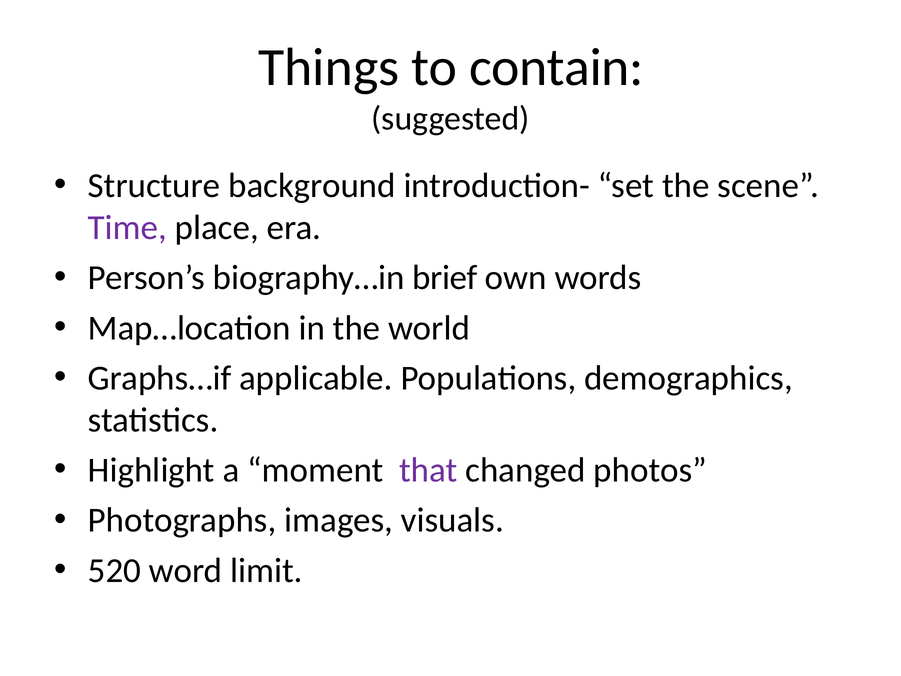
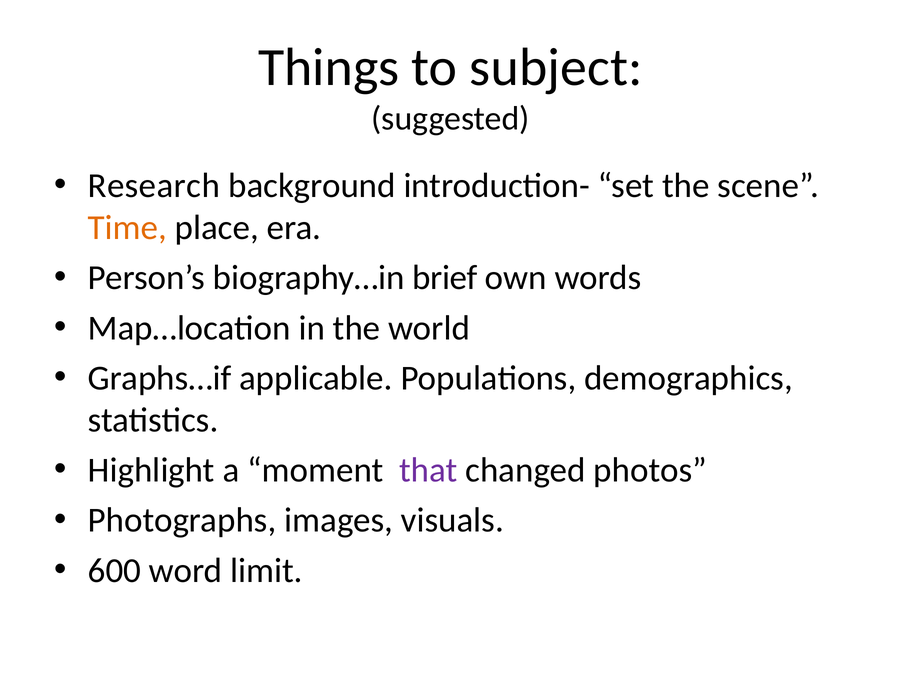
contain: contain -> subject (556, 68)
Structure: Structure -> Research (154, 186)
Time colour: purple -> orange (127, 228)
520: 520 -> 600 (114, 570)
